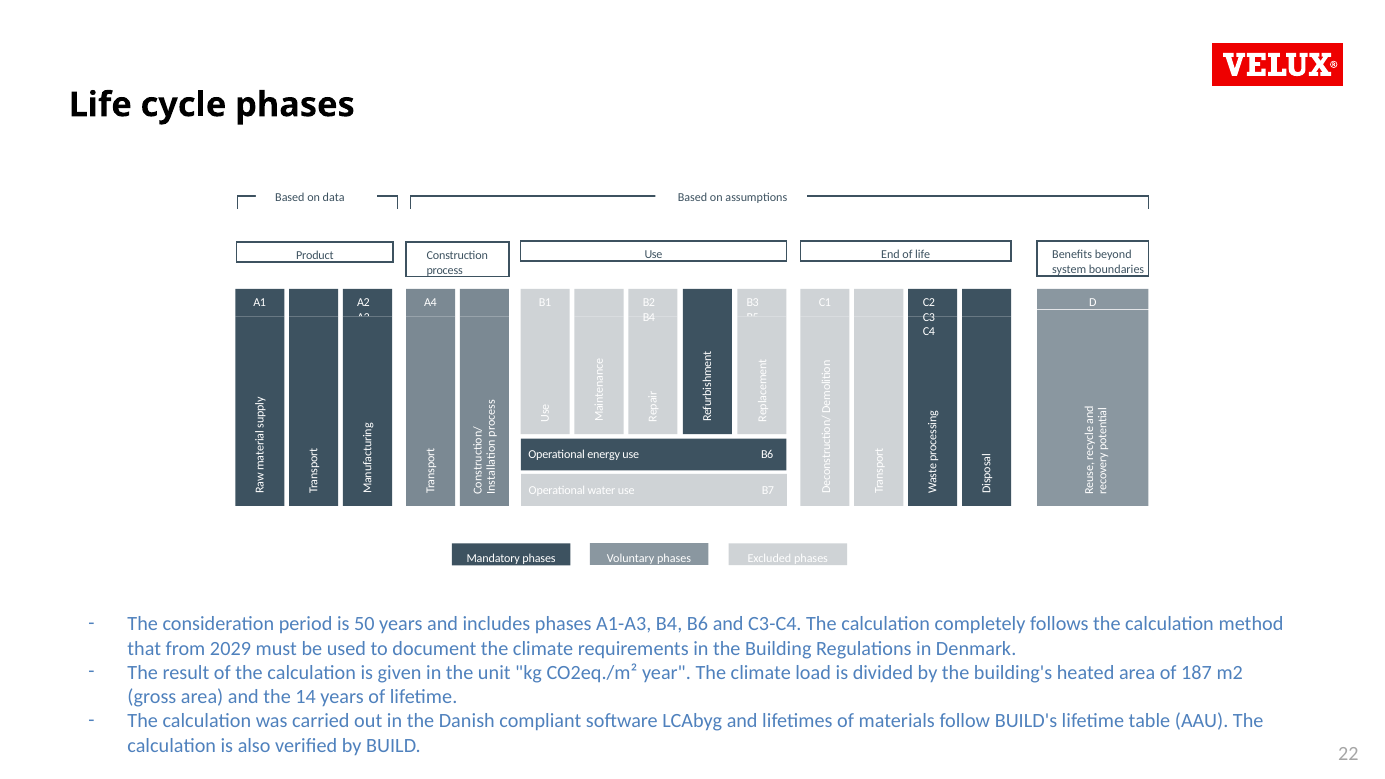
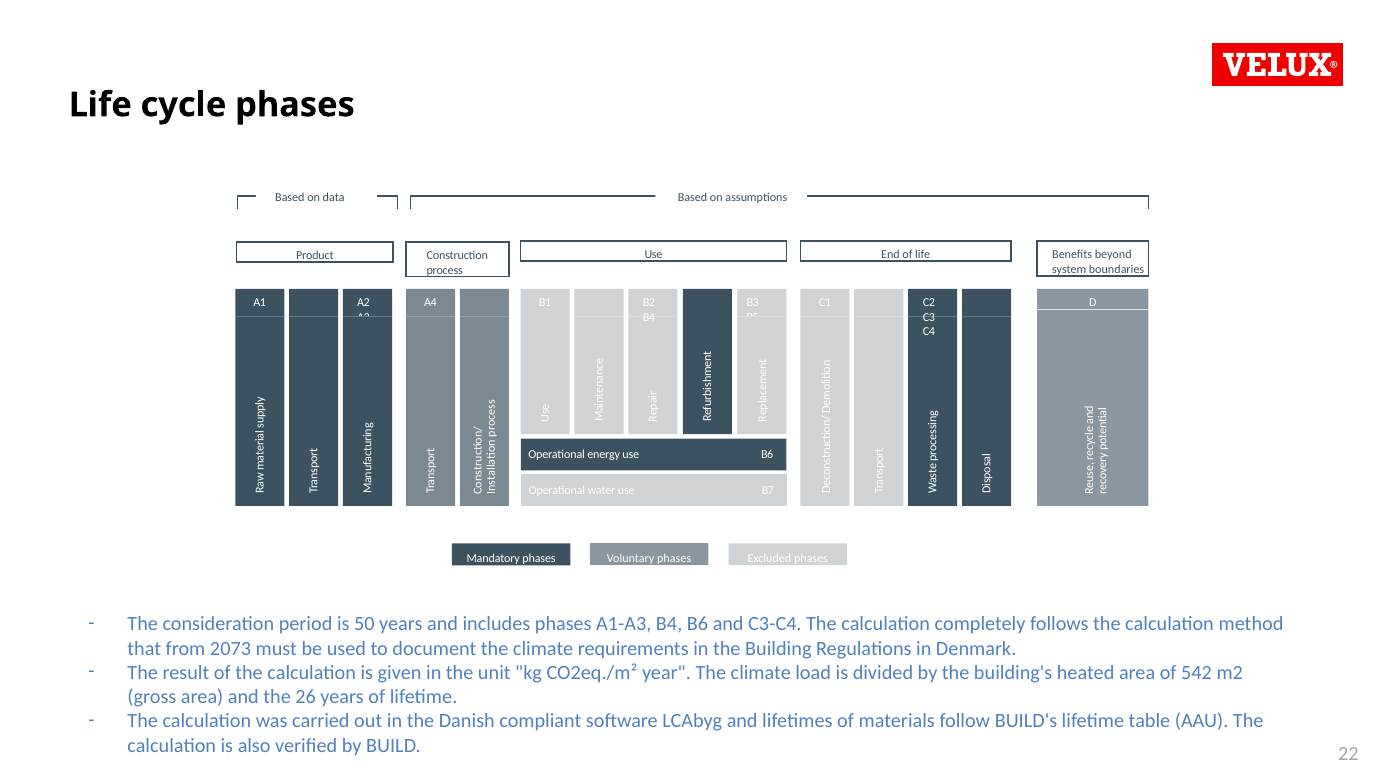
2029: 2029 -> 2073 (230, 648)
187: 187 -> 542 (1196, 673)
14: 14 -> 26 (306, 697)
